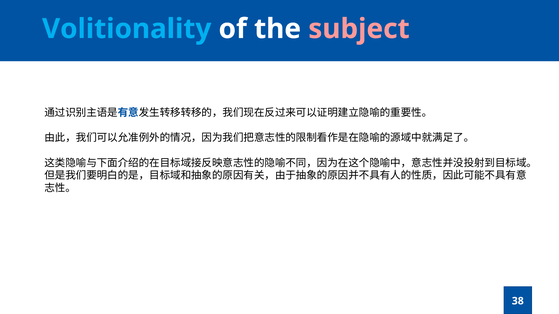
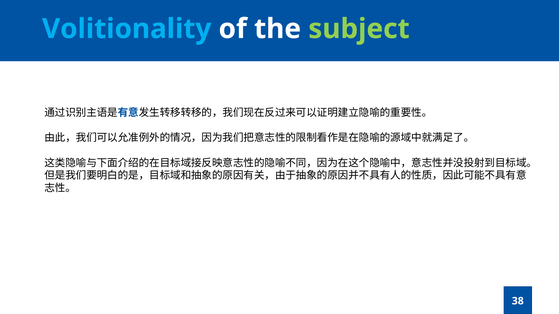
subject colour: pink -> light green (359, 29)
